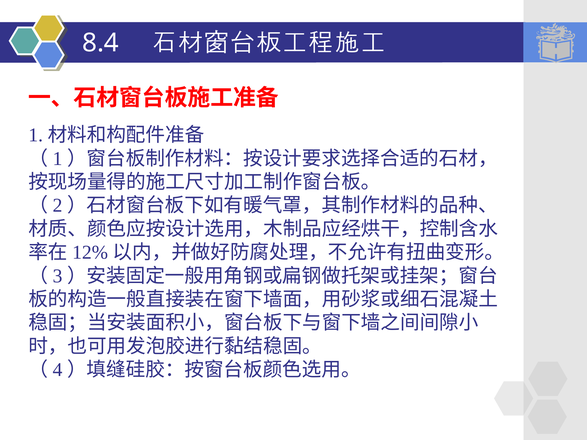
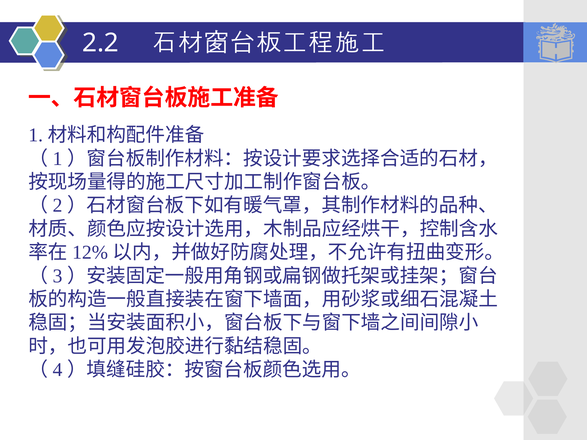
8.4: 8.4 -> 2.2 (100, 43)
